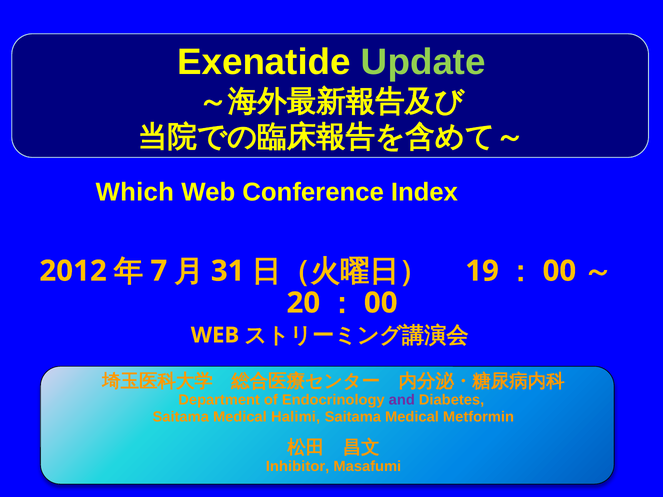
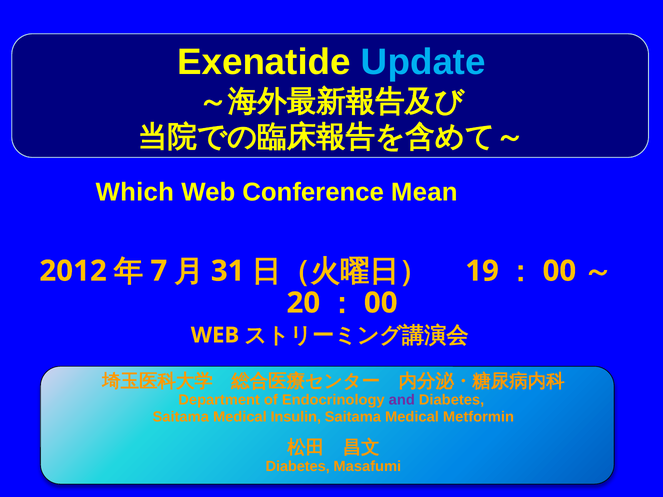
Update colour: light green -> light blue (423, 62)
Index: Index -> Mean (424, 193)
Halimi: Halimi -> Insulin (296, 417)
Inhibitor: Inhibitor -> Diabetes (298, 466)
